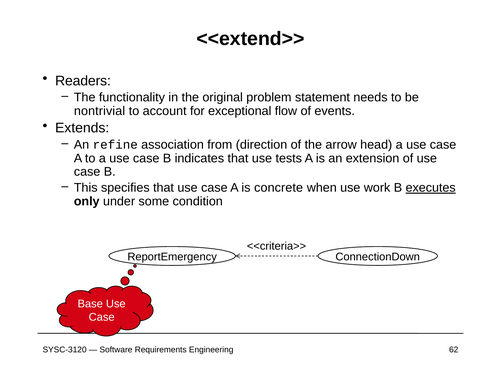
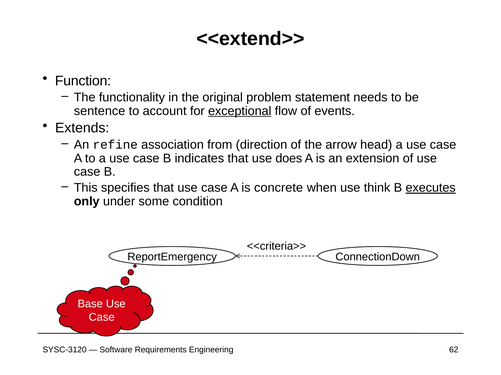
Readers: Readers -> Function (83, 81)
nontrivial: nontrivial -> sentence (100, 111)
exceptional underline: none -> present (240, 111)
tests: tests -> does (289, 159)
work: work -> think (377, 188)
